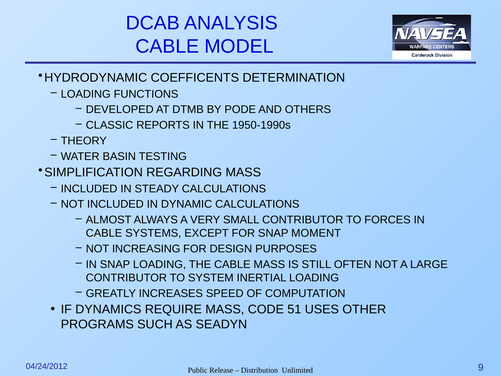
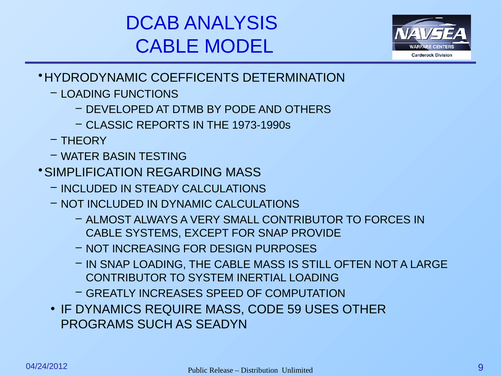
1950-1990s: 1950-1990s -> 1973-1990s (261, 125)
MOMENT: MOMENT -> PROVIDE (316, 233)
51: 51 -> 59 (294, 309)
